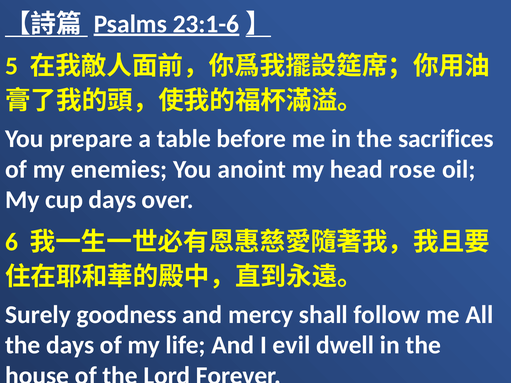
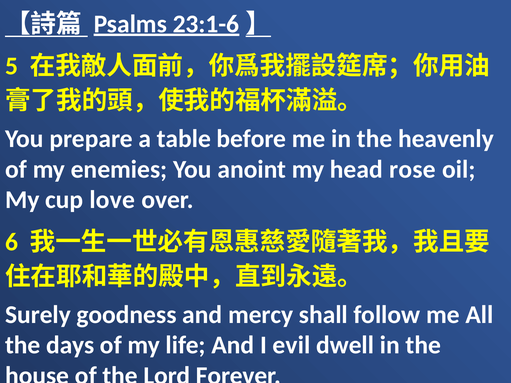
sacrifices: sacrifices -> heavenly (446, 139)
cup days: days -> love (112, 200)
